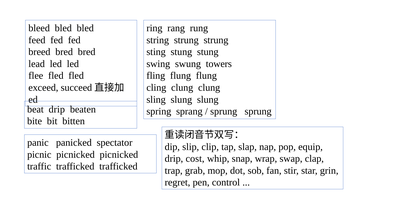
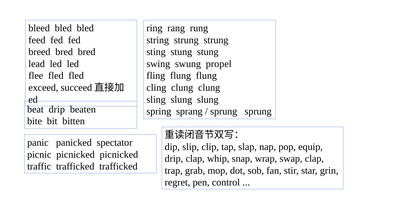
towers: towers -> propel (219, 64)
drip cost: cost -> clap (195, 158)
